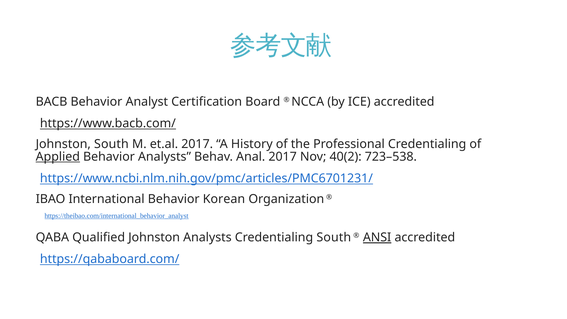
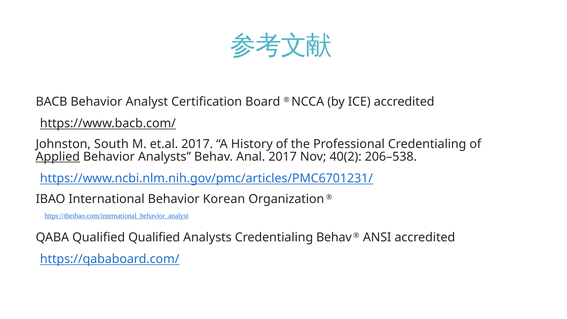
723–538: 723–538 -> 206–538 (391, 157)
Qualified Johnston: Johnston -> Qualified (154, 237)
Credentialing South: South -> Behav (334, 237)
ANSI underline: present -> none (377, 237)
